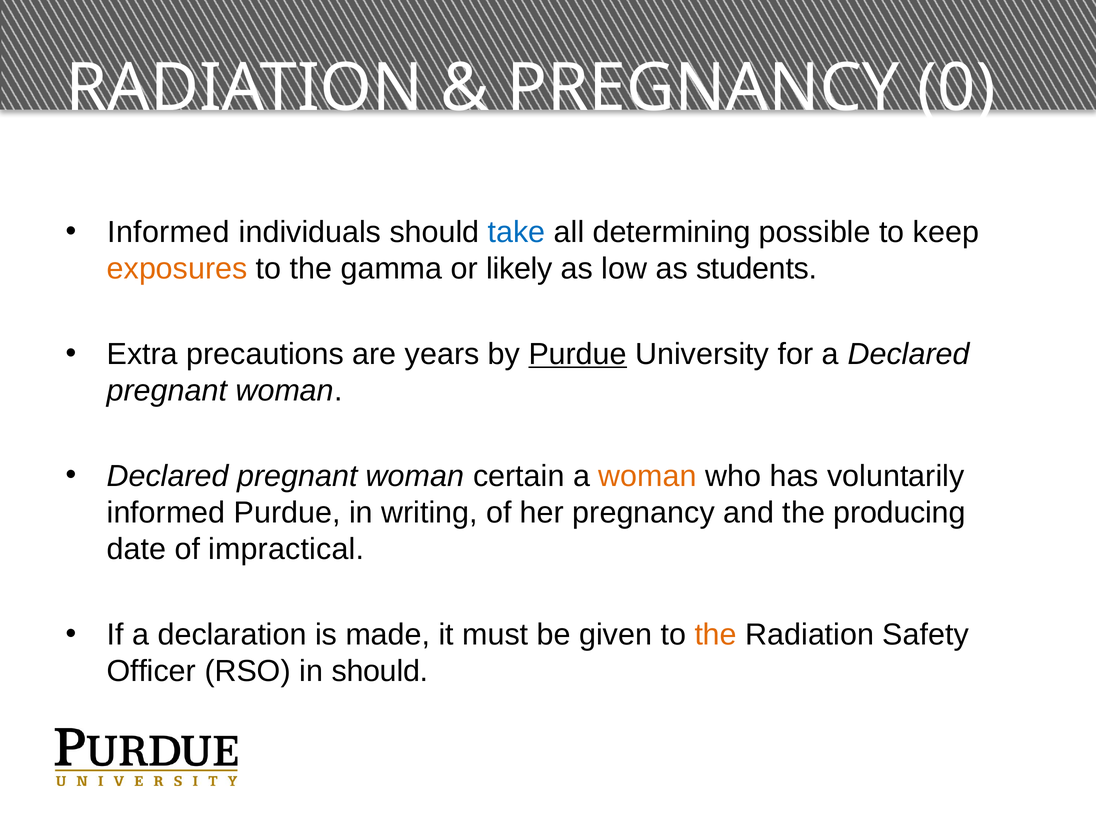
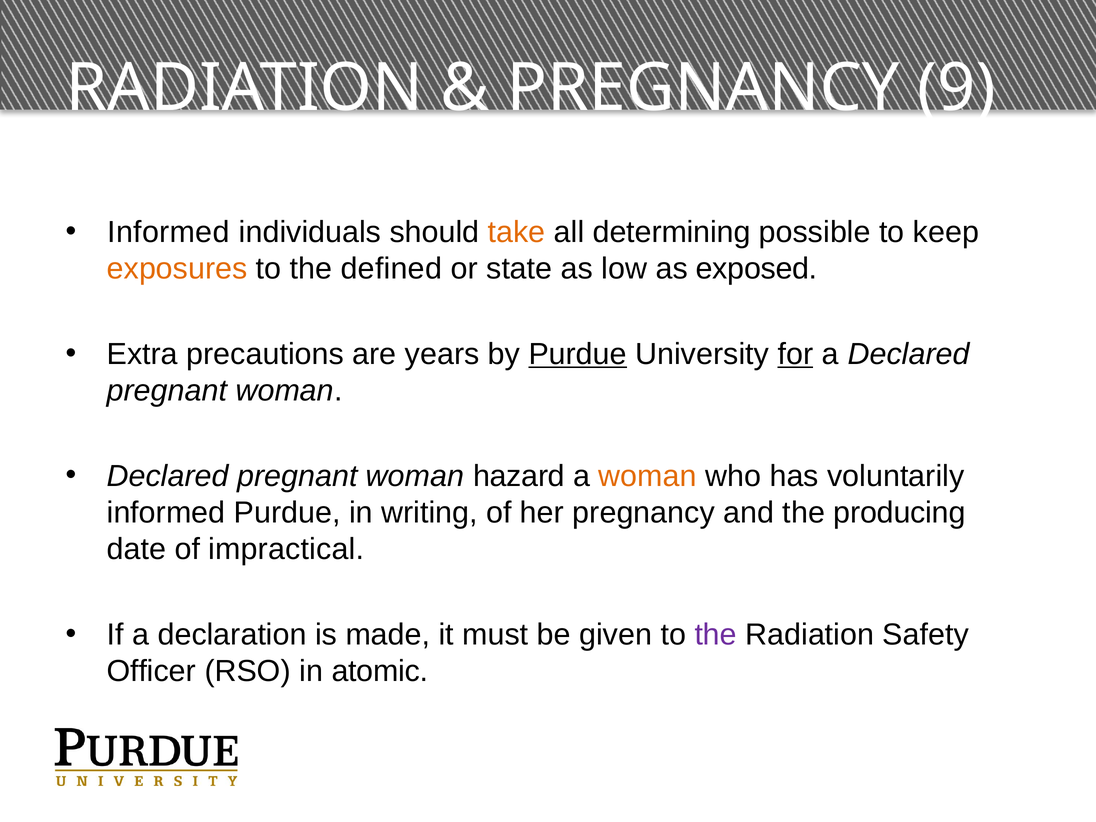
0: 0 -> 9 (956, 88)
take colour: blue -> orange (517, 232)
gamma: gamma -> defined (391, 269)
likely: likely -> state (519, 269)
students: students -> exposed (757, 269)
for underline: none -> present (795, 354)
certain: certain -> hazard (519, 476)
the colour: orange -> purple (716, 635)
in should: should -> atomic (380, 671)
